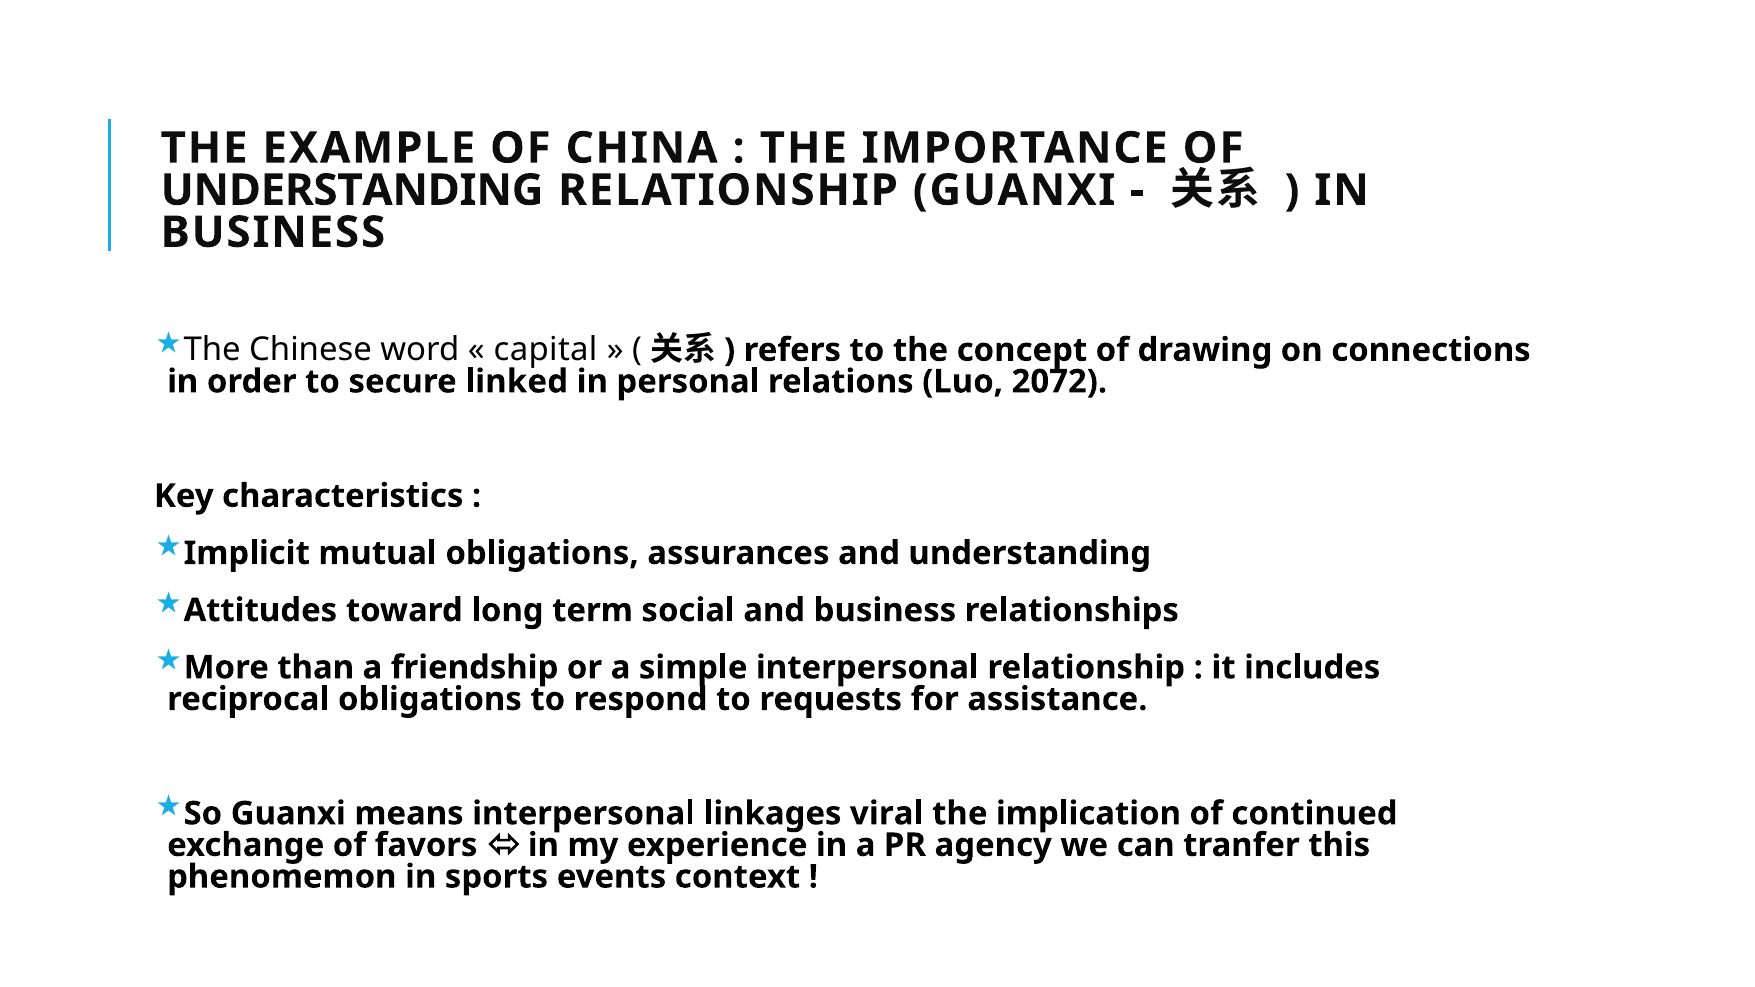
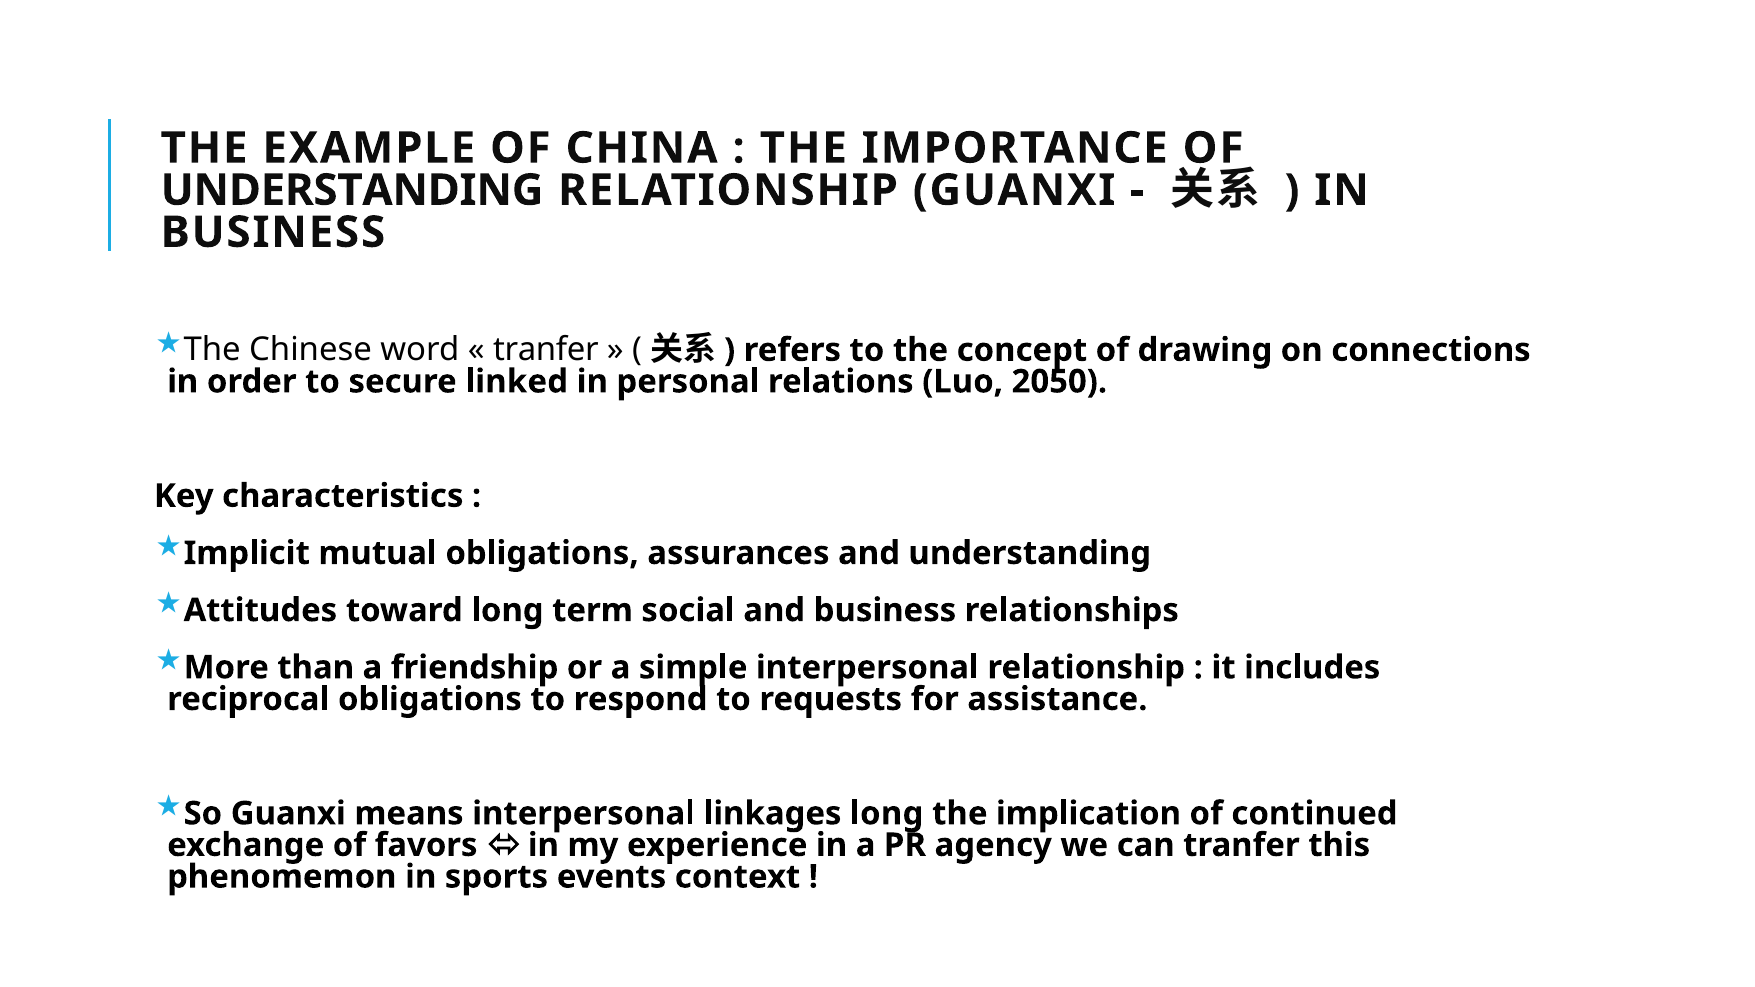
capital: capital -> tranfer (546, 350)
2072: 2072 -> 2050 (1059, 382)
linkages viral: viral -> long (887, 814)
